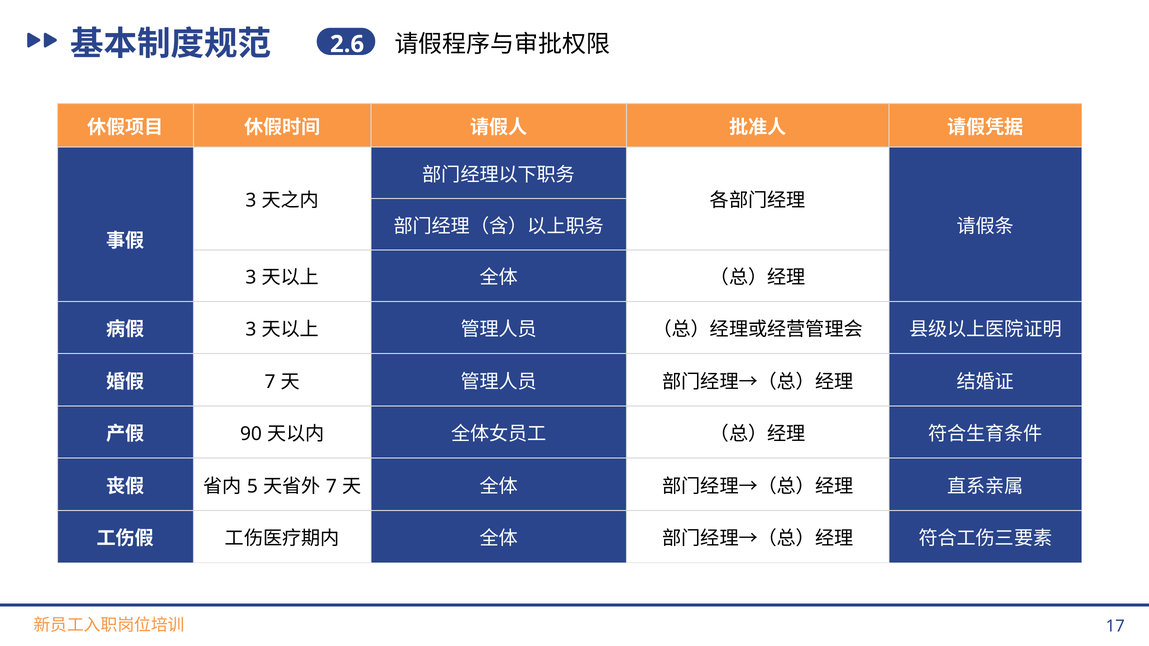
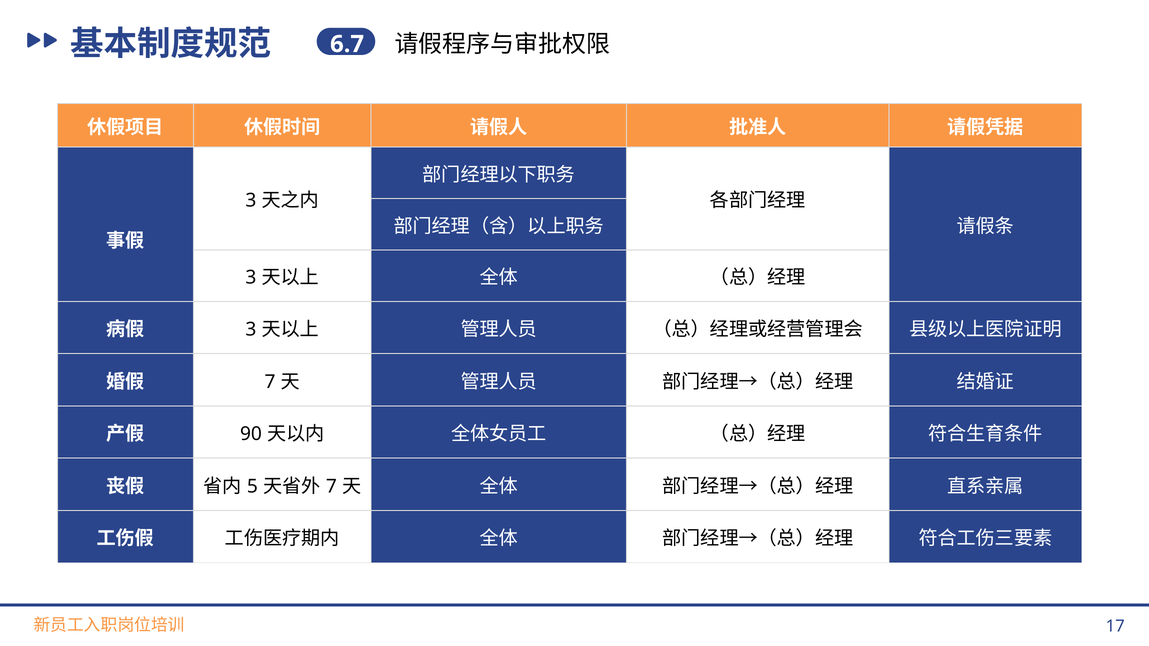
2.6: 2.6 -> 6.7 (347, 44)
